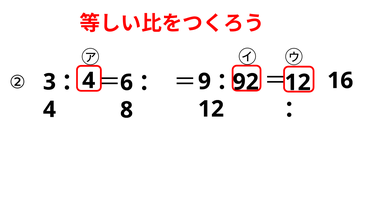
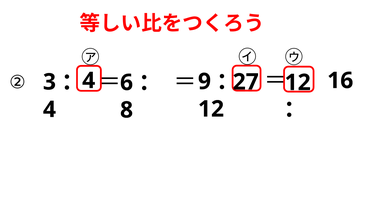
92: 92 -> 27 (246, 82)
